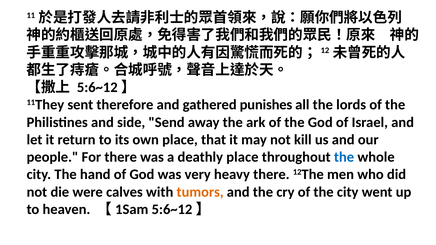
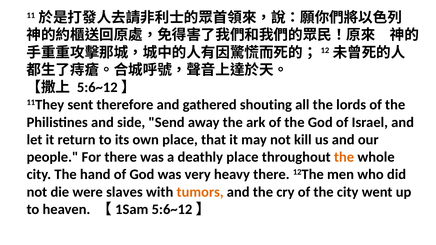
punishes: punishes -> shouting (266, 105)
the colour: blue -> orange (344, 157)
calves: calves -> slaves (124, 192)
